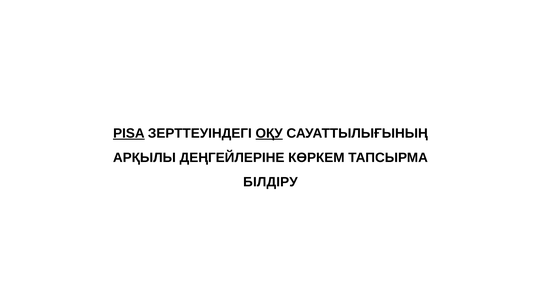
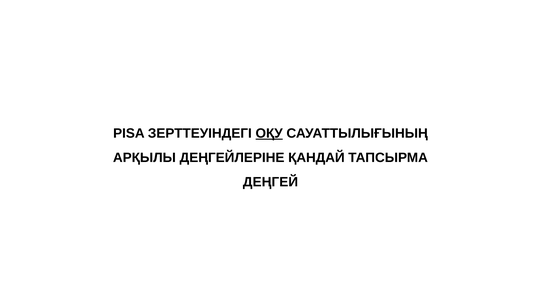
PISA underline: present -> none (129, 134)
КӨРКЕМ: КӨРКЕМ -> ҚАНДАЙ (316, 158)
БІЛДІРУ: БІЛДІРУ -> ДЕҢГЕЙ (270, 182)
